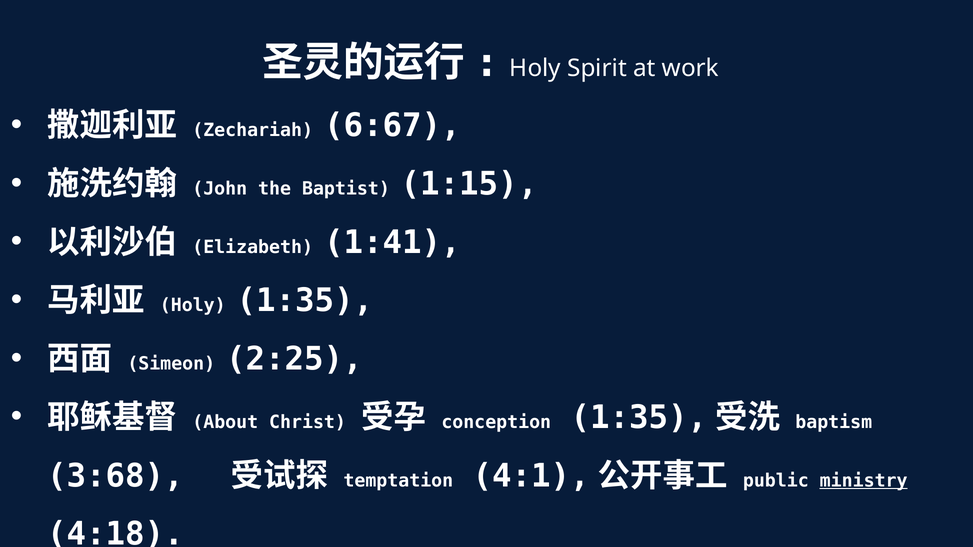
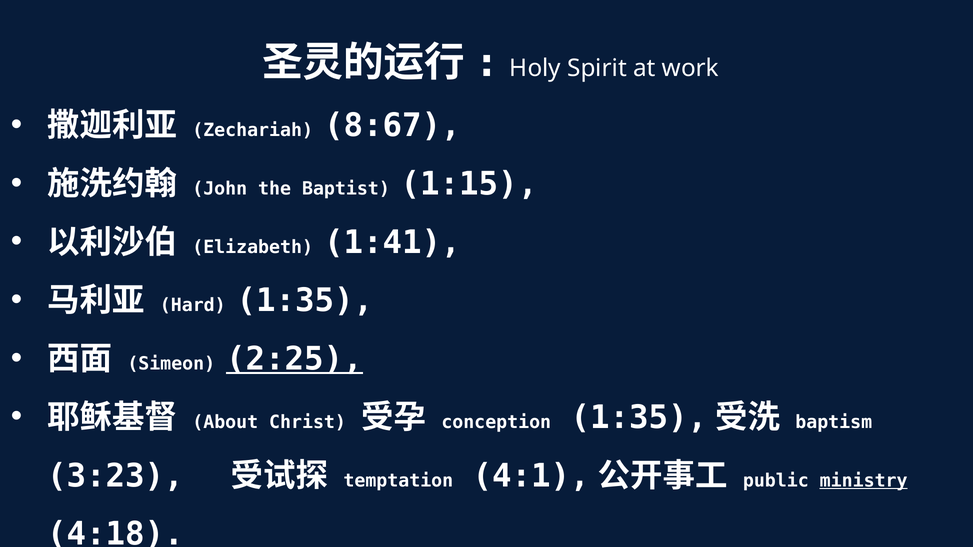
6:67: 6:67 -> 8:67 (392, 126)
Holy: Holy -> Hard (193, 306)
2:25 underline: none -> present (294, 359)
3:68: 3:68 -> 3:23 (116, 476)
